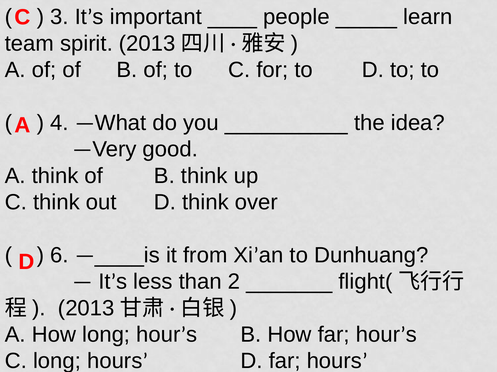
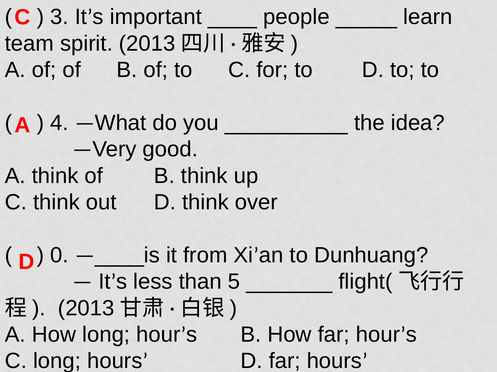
6: 6 -> 0 (59, 256)
2: 2 -> 5 (234, 282)
